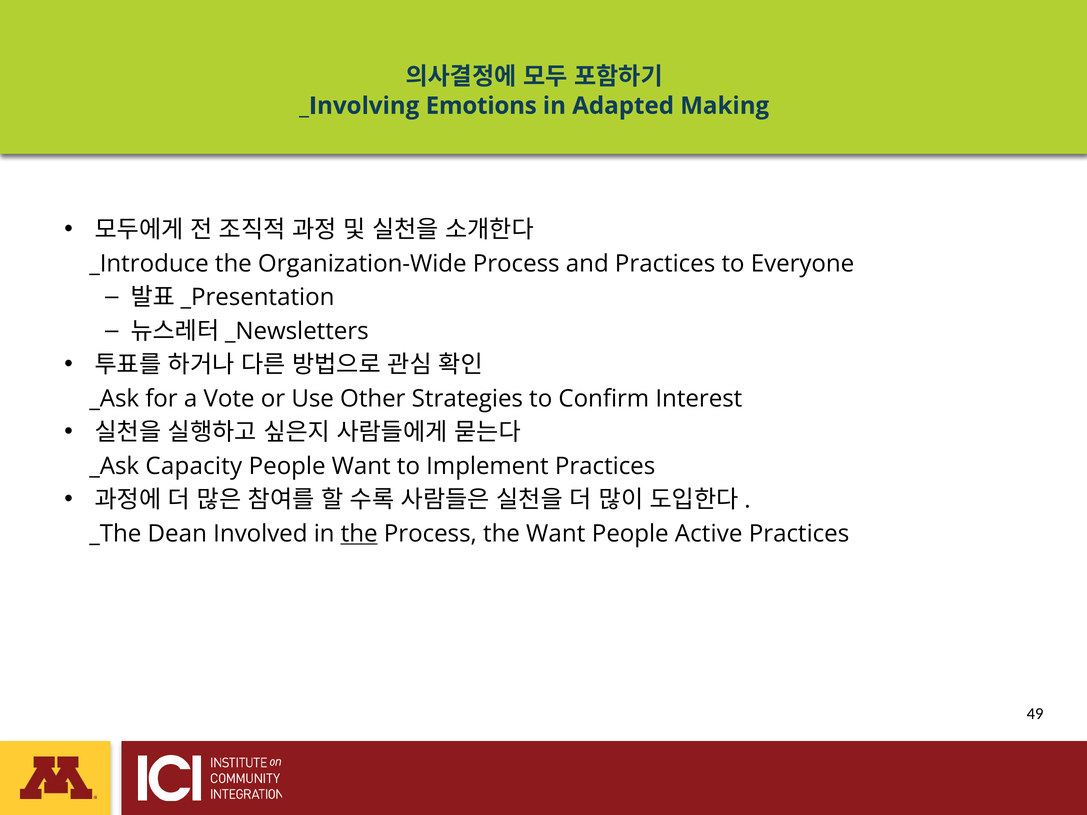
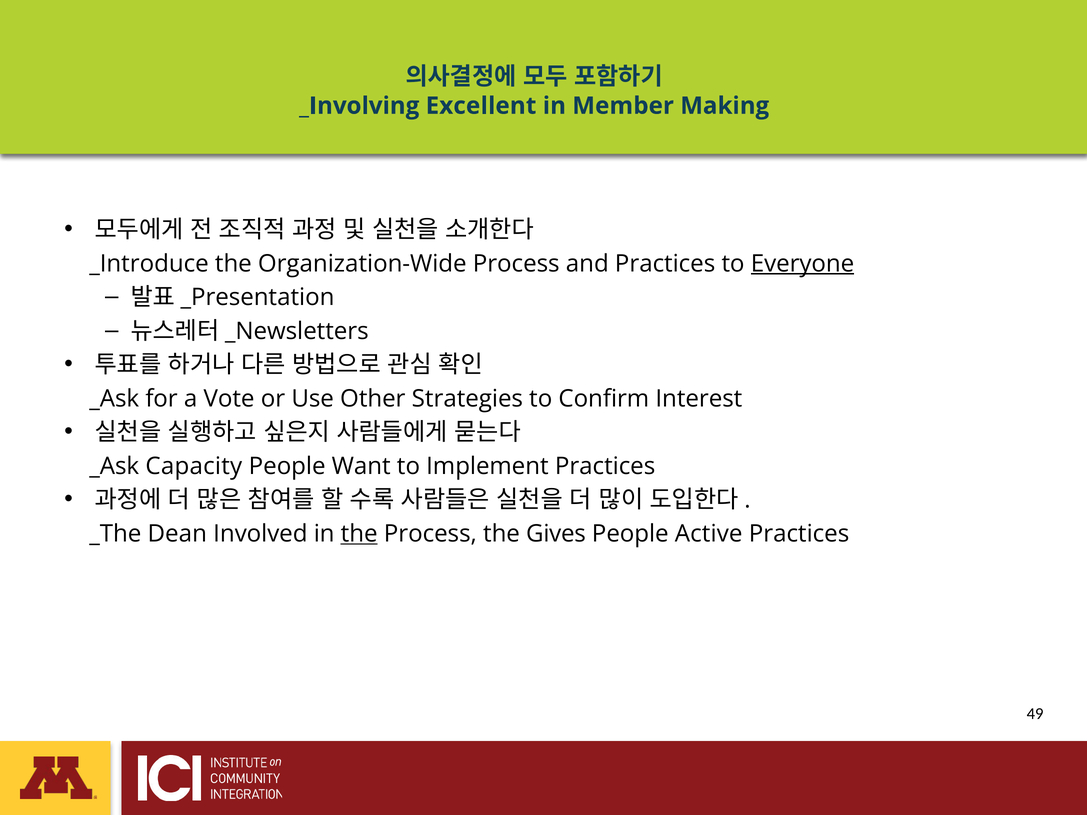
Emotions: Emotions -> Excellent (481, 106)
Adapted: Adapted -> Member (623, 106)
Everyone underline: none -> present (803, 264)
the Want: Want -> Gives (556, 534)
